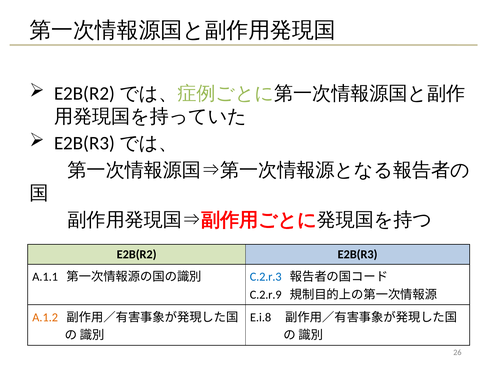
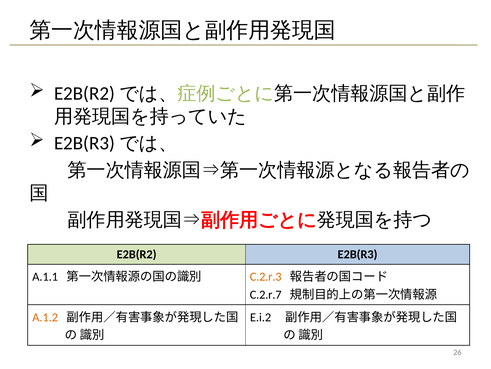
C.2.r.3 colour: blue -> orange (266, 276)
C.2.r.9: C.2.r.9 -> C.2.r.7 (266, 294)
E.i.8: E.i.8 -> E.i.2 (261, 317)
